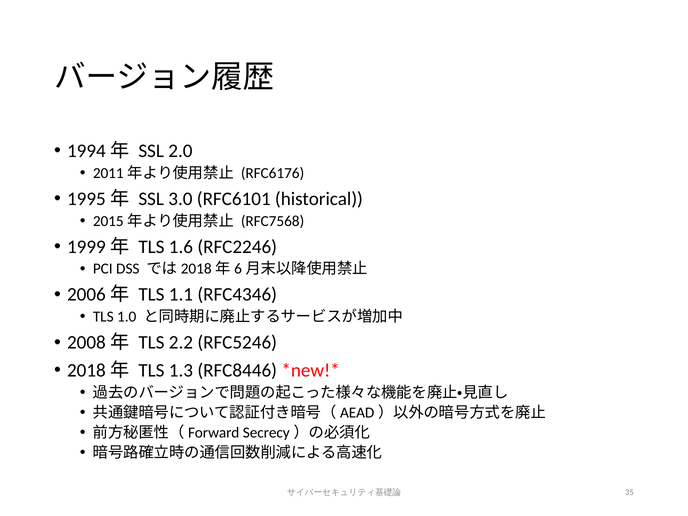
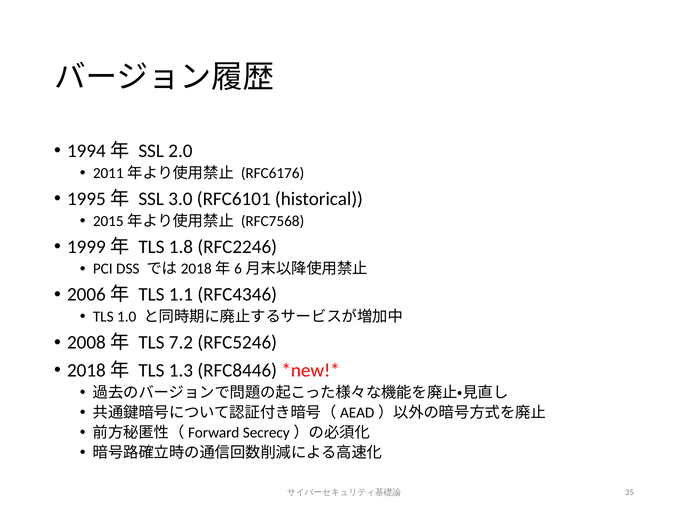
1.6: 1.6 -> 1.8 (181, 247)
2.2: 2.2 -> 7.2 (181, 343)
